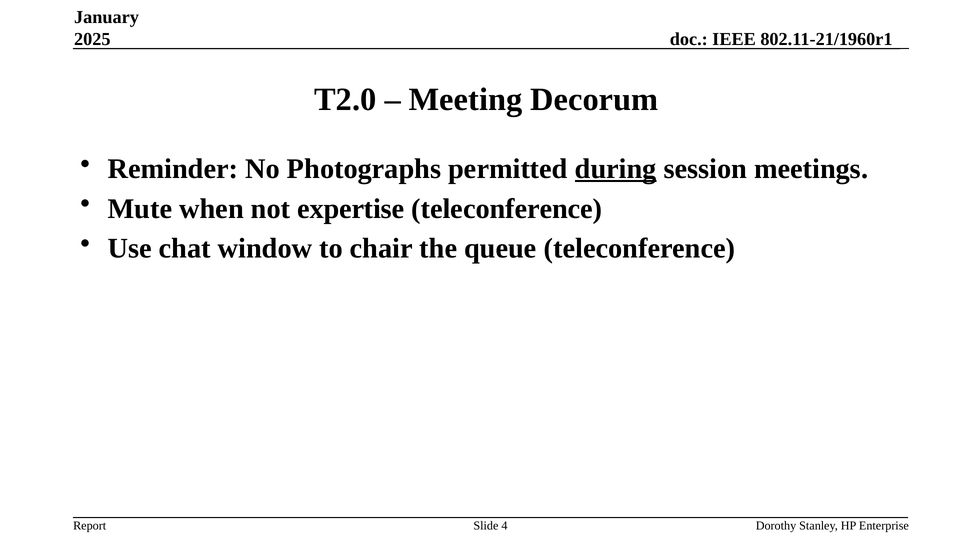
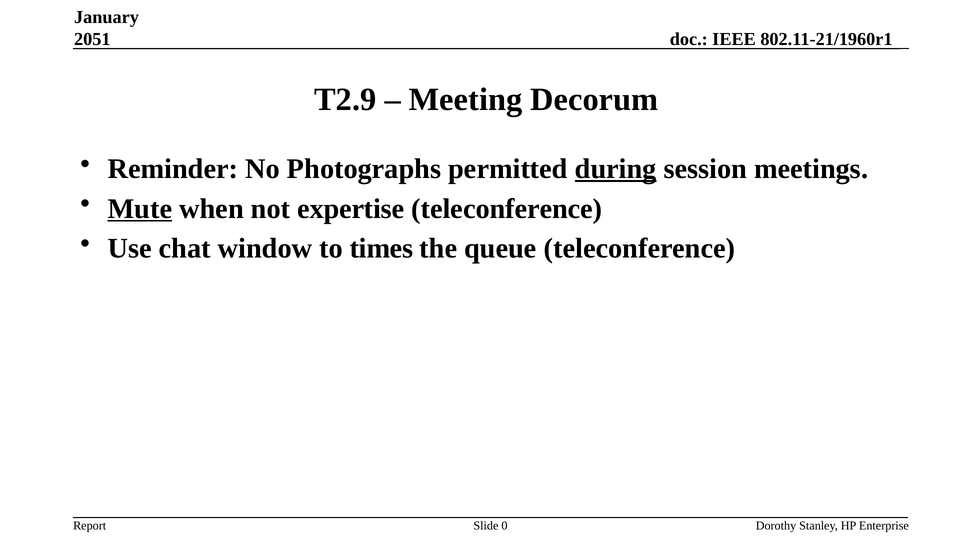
2025: 2025 -> 2051 (92, 39)
T2.0: T2.0 -> T2.9 (345, 100)
Mute underline: none -> present (140, 208)
chair: chair -> times (381, 248)
4: 4 -> 0 (505, 525)
